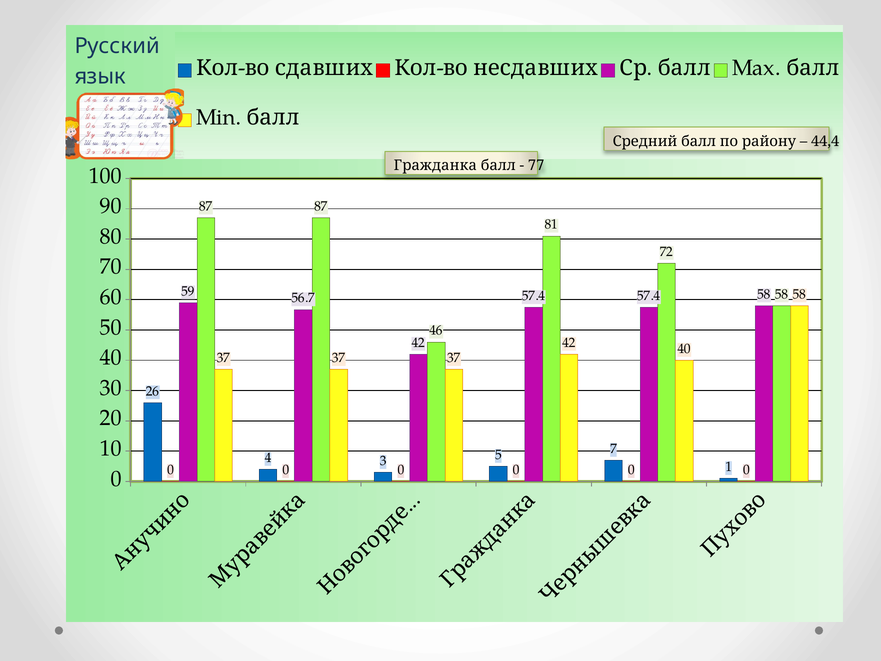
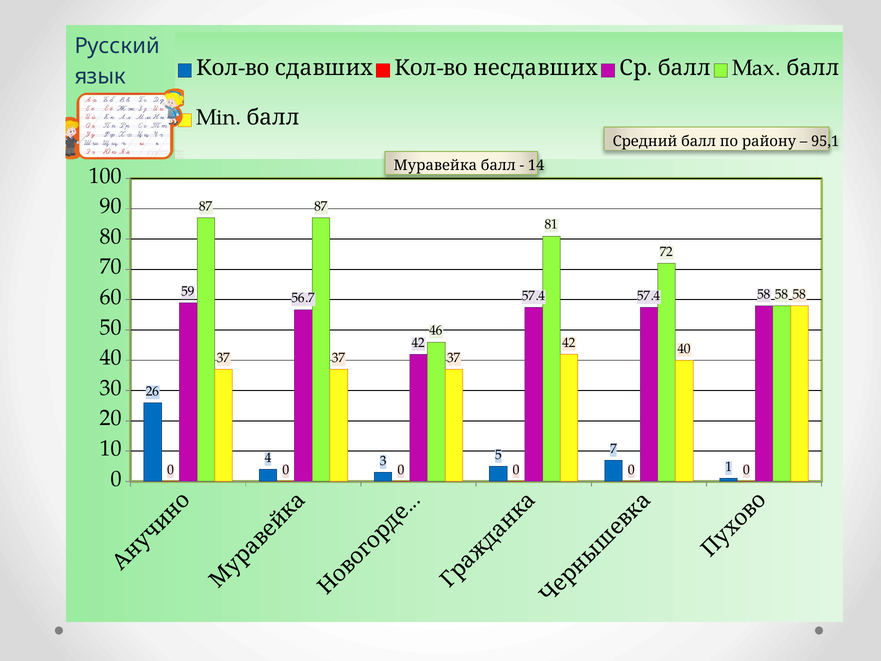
44,4: 44,4 -> 95,1 (825, 141)
Гражданка: Гражданка -> Муравейка (435, 165)
77: 77 -> 14 (536, 165)
